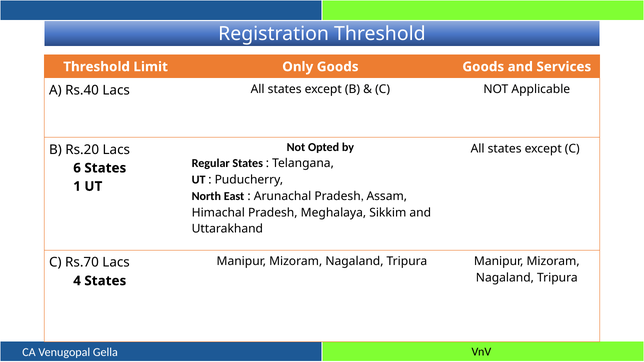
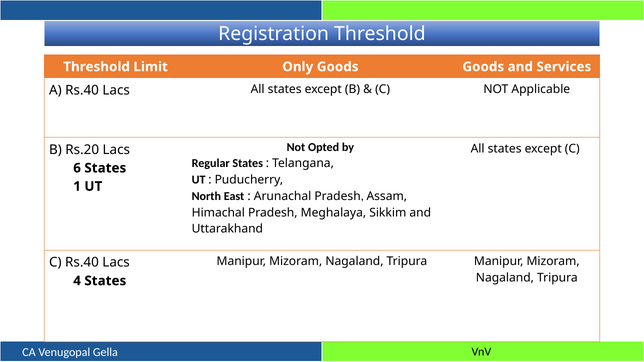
C Rs.70: Rs.70 -> Rs.40 (82, 263)
